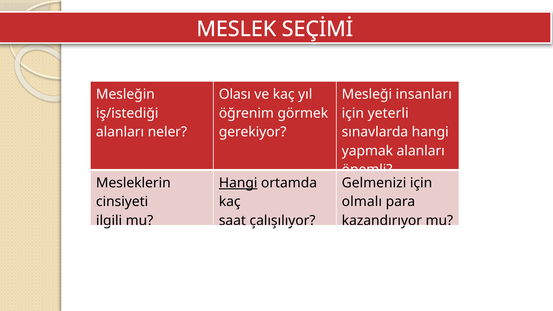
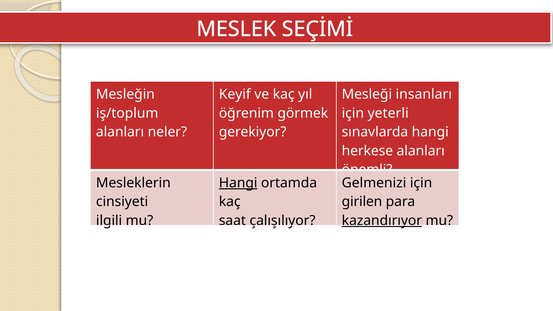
Olası: Olası -> Keyif (235, 94)
iş/istediği: iş/istediği -> iş/toplum (127, 113)
yapmak: yapmak -> herkese (367, 151)
olmalı: olmalı -> girilen (362, 202)
kazandırıyor underline: none -> present (382, 221)
